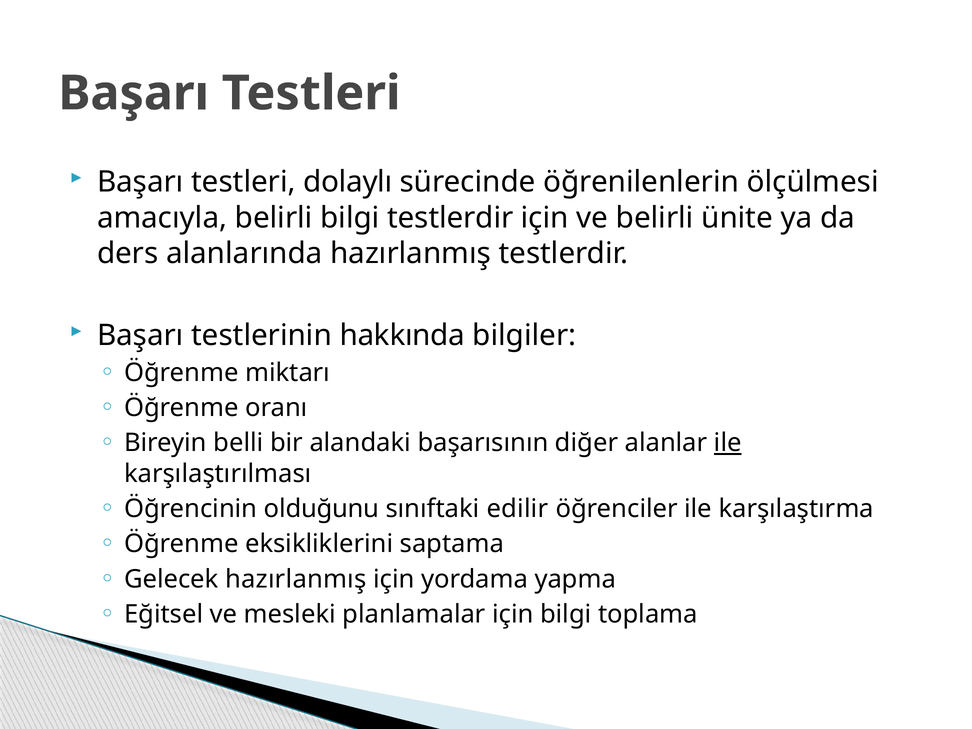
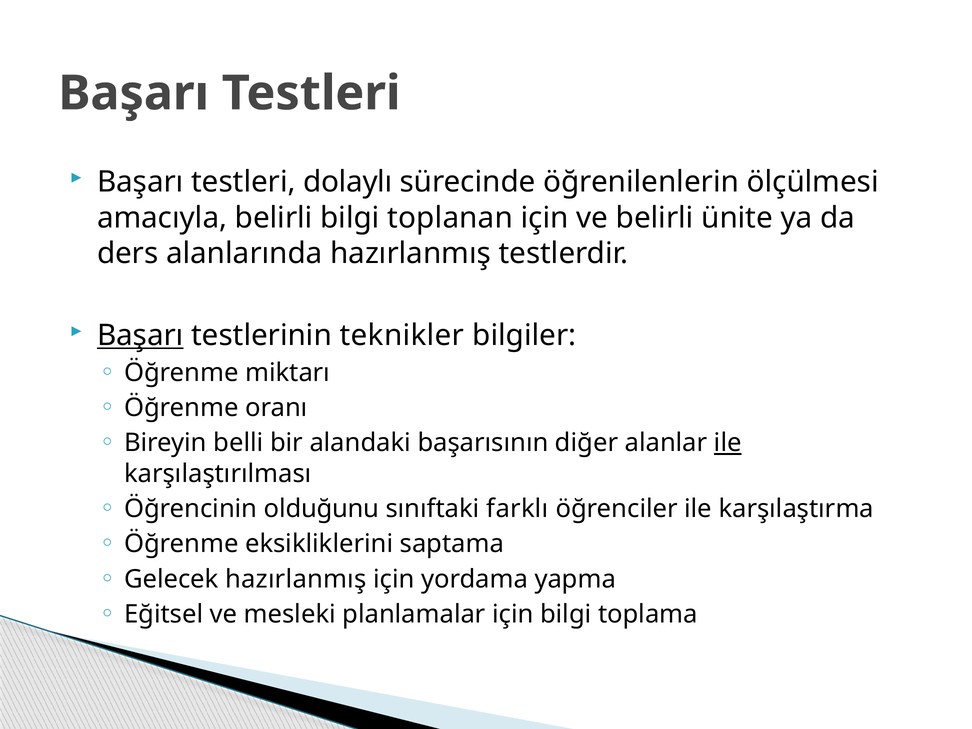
bilgi testlerdir: testlerdir -> toplanan (450, 218)
Başarı underline: none -> present (140, 335)
hakkında: hakkında -> teknikler (402, 335)
edilir: edilir -> farklı (517, 509)
